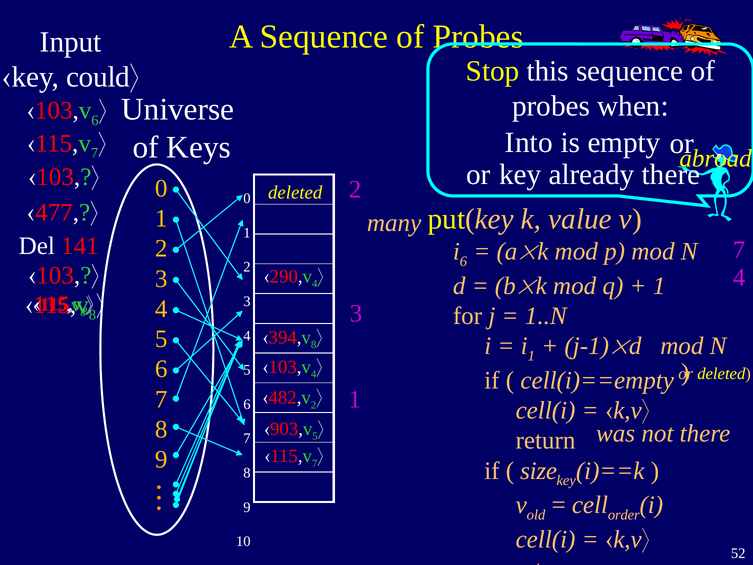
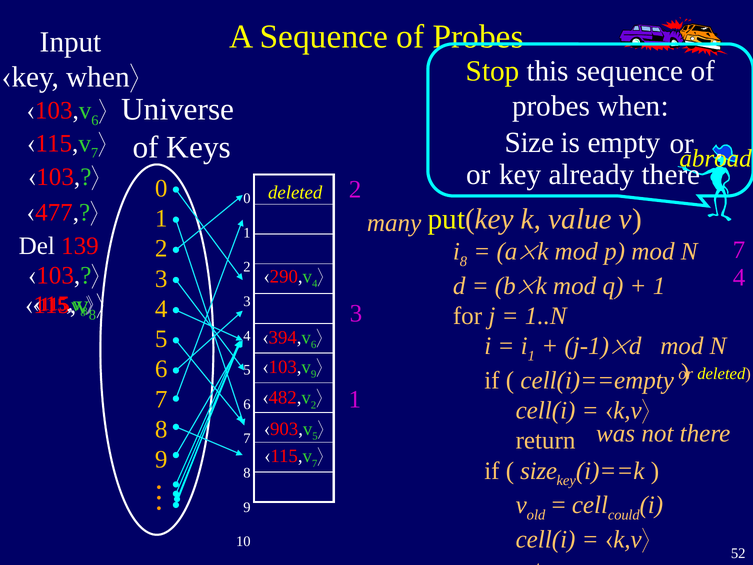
key could: could -> when (98, 77)
Into: Into -> Size (529, 143)
141: 141 -> 139 (80, 246)
i 6: 6 -> 8 (463, 261)
8: 8 -> 6 (314, 345)
4: 4 -> 9 (314, 374)
order: order -> could (624, 515)
